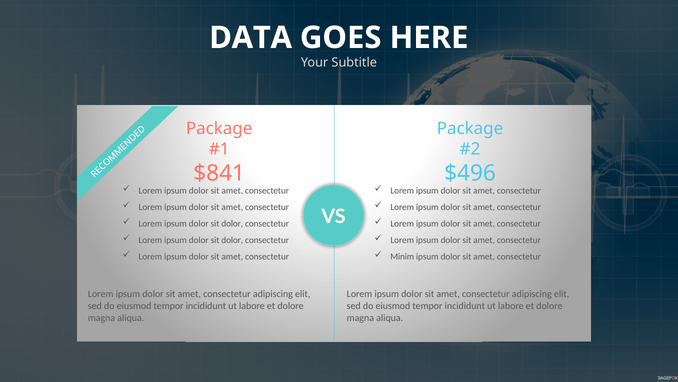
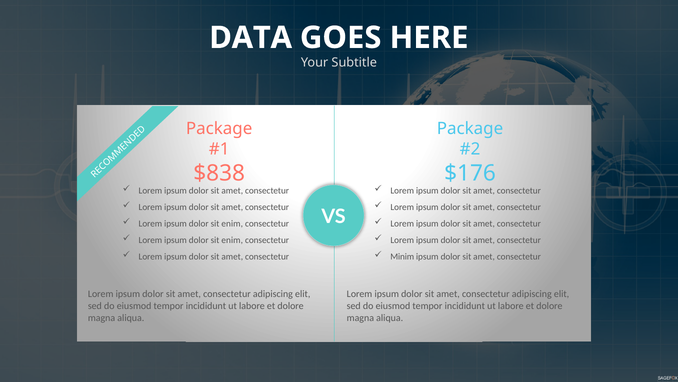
$841: $841 -> $838 (219, 173)
$496: $496 -> $176 (470, 173)
dolor: dolor -> enim (232, 223)
dolor: dolor -> enim (232, 240)
